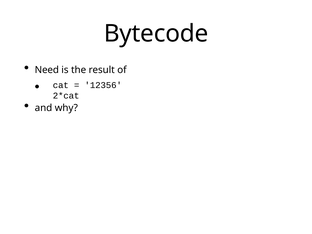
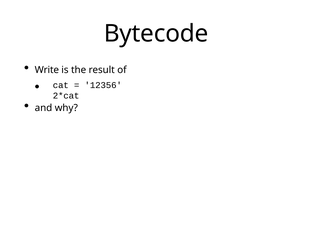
Need: Need -> Write (47, 70)
